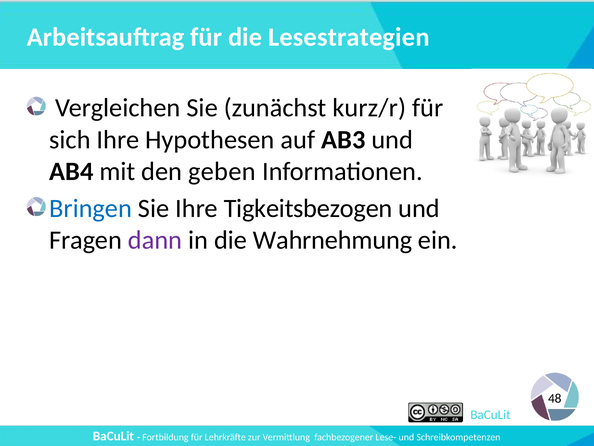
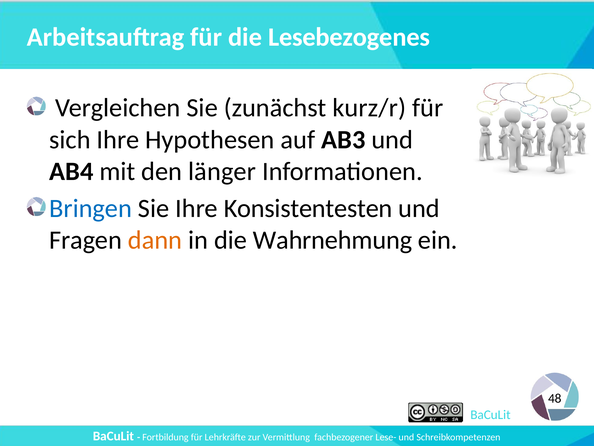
Lesestrategien: Lesestrategien -> Lesebezogenes (349, 37)
geben: geben -> länger (222, 171)
Tigkeitsbezogen: Tigkeitsbezogen -> Konsistentesten (308, 208)
dann colour: purple -> orange (155, 240)
